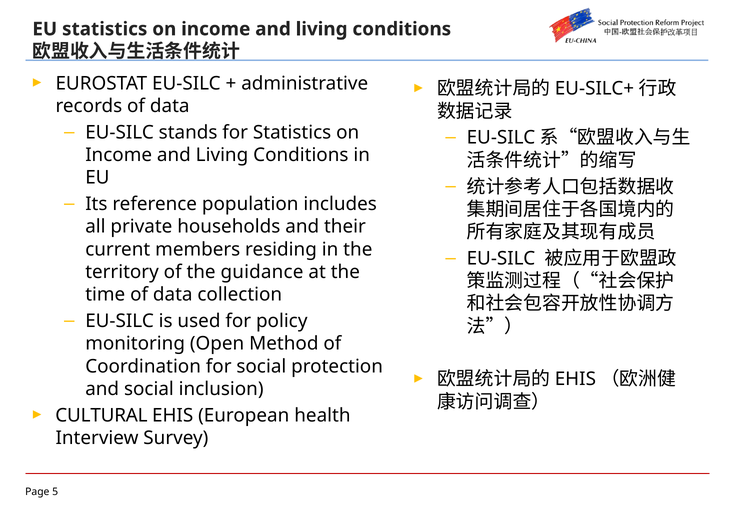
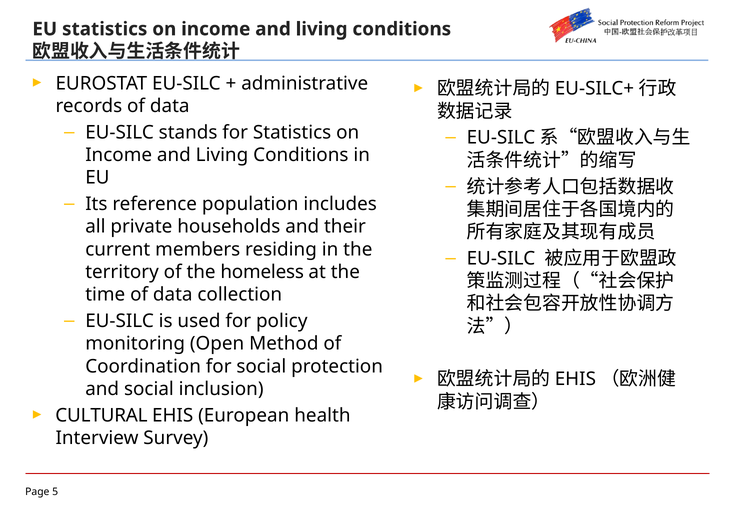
guidance: guidance -> homeless (262, 272)
